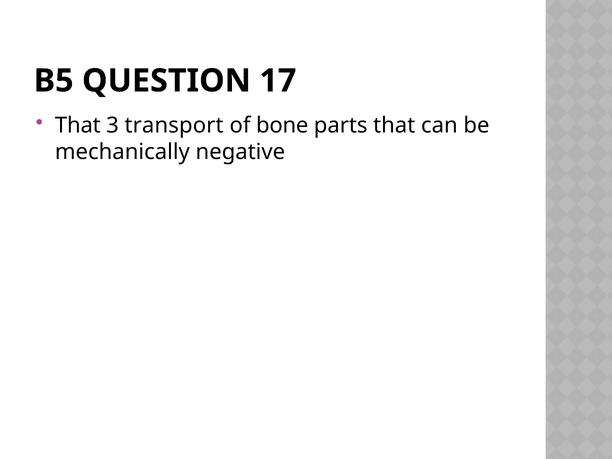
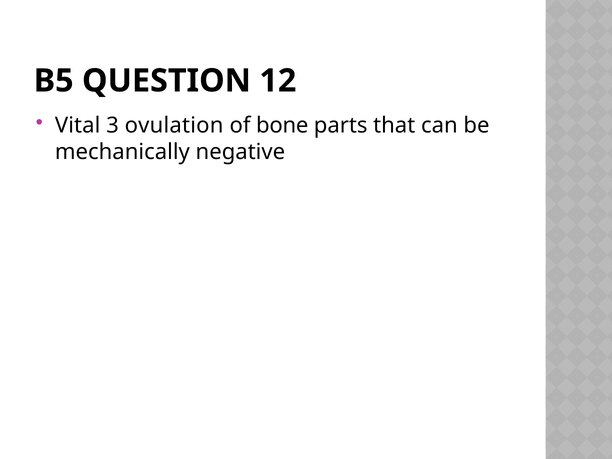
17: 17 -> 12 (278, 81)
That: That -> Vital (78, 126)
transport: transport -> ovulation (174, 126)
